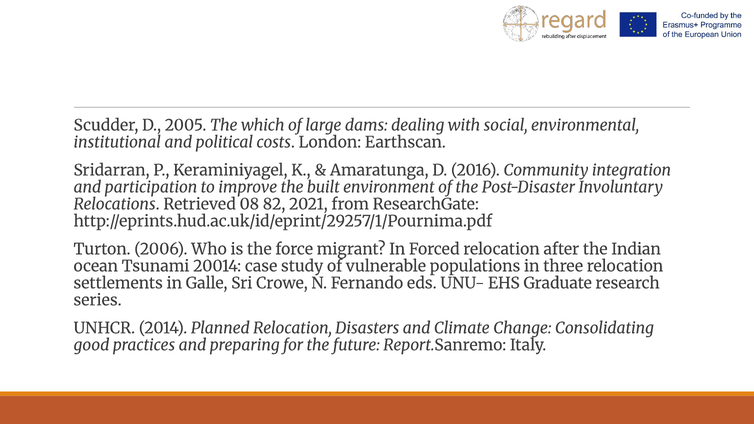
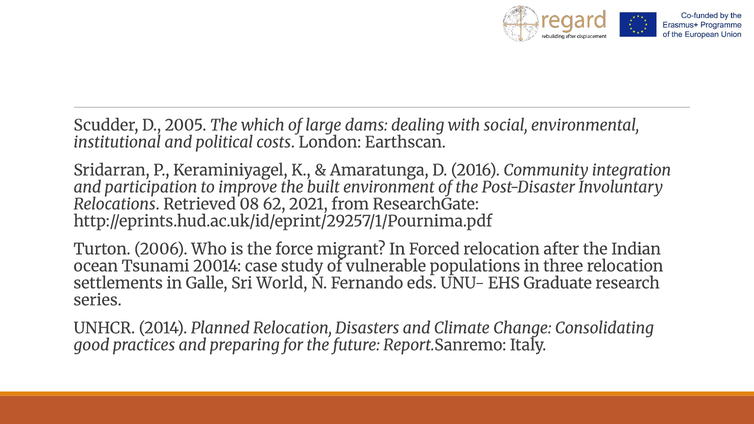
82: 82 -> 62 (274, 204)
Crowe: Crowe -> World (282, 283)
